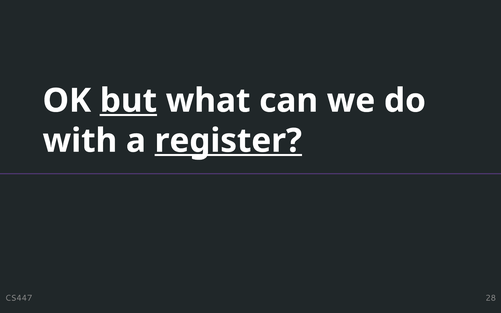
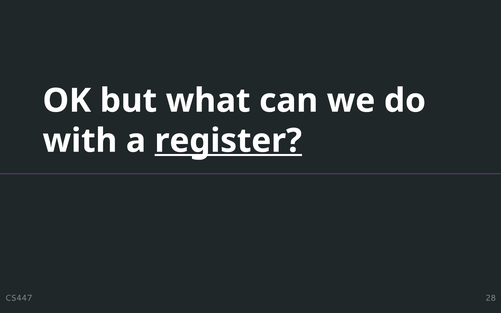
but underline: present -> none (128, 101)
